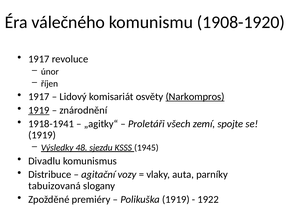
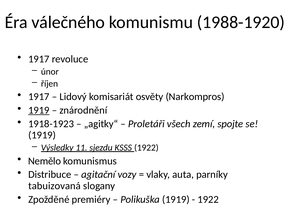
1908-1920: 1908-1920 -> 1988-1920 (241, 22)
Narkompros underline: present -> none (195, 97)
1918-1941: 1918-1941 -> 1918-1923 (51, 124)
48: 48 -> 11 (81, 148)
KSSS 1945: 1945 -> 1922 (146, 148)
Divadlu: Divadlu -> Nemělo (45, 161)
